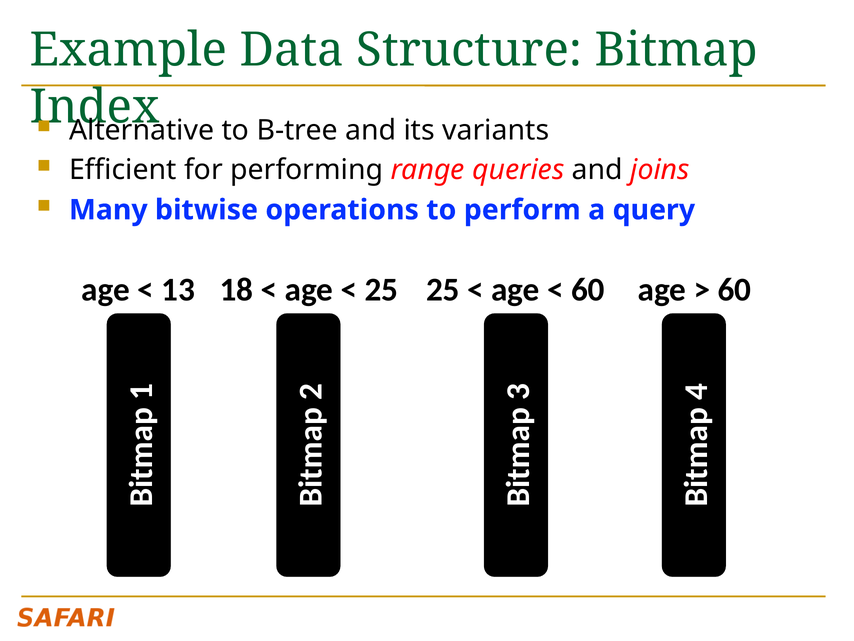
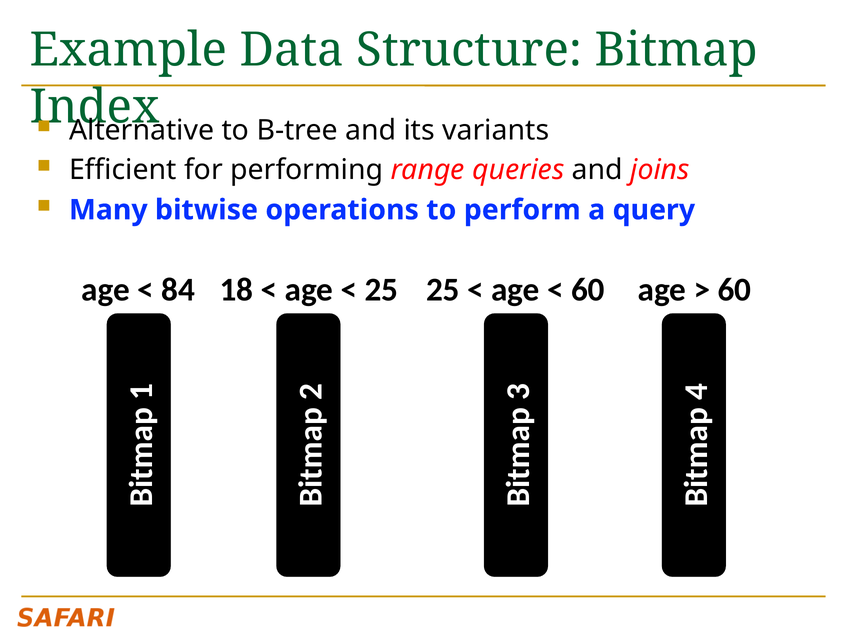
13: 13 -> 84 (178, 290)
